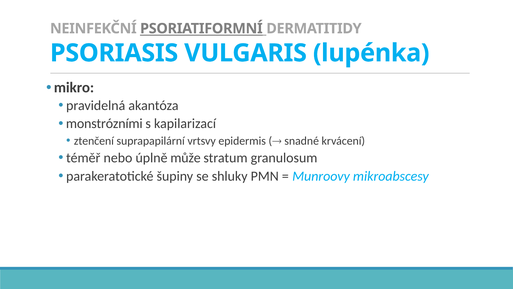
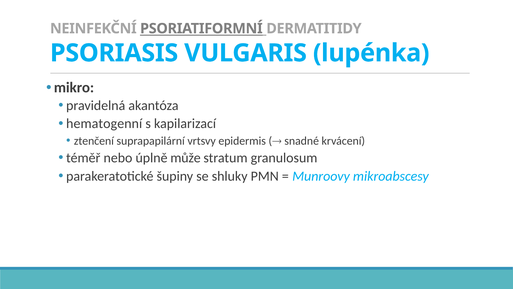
monstrózními: monstrózními -> hematogenní (104, 124)
